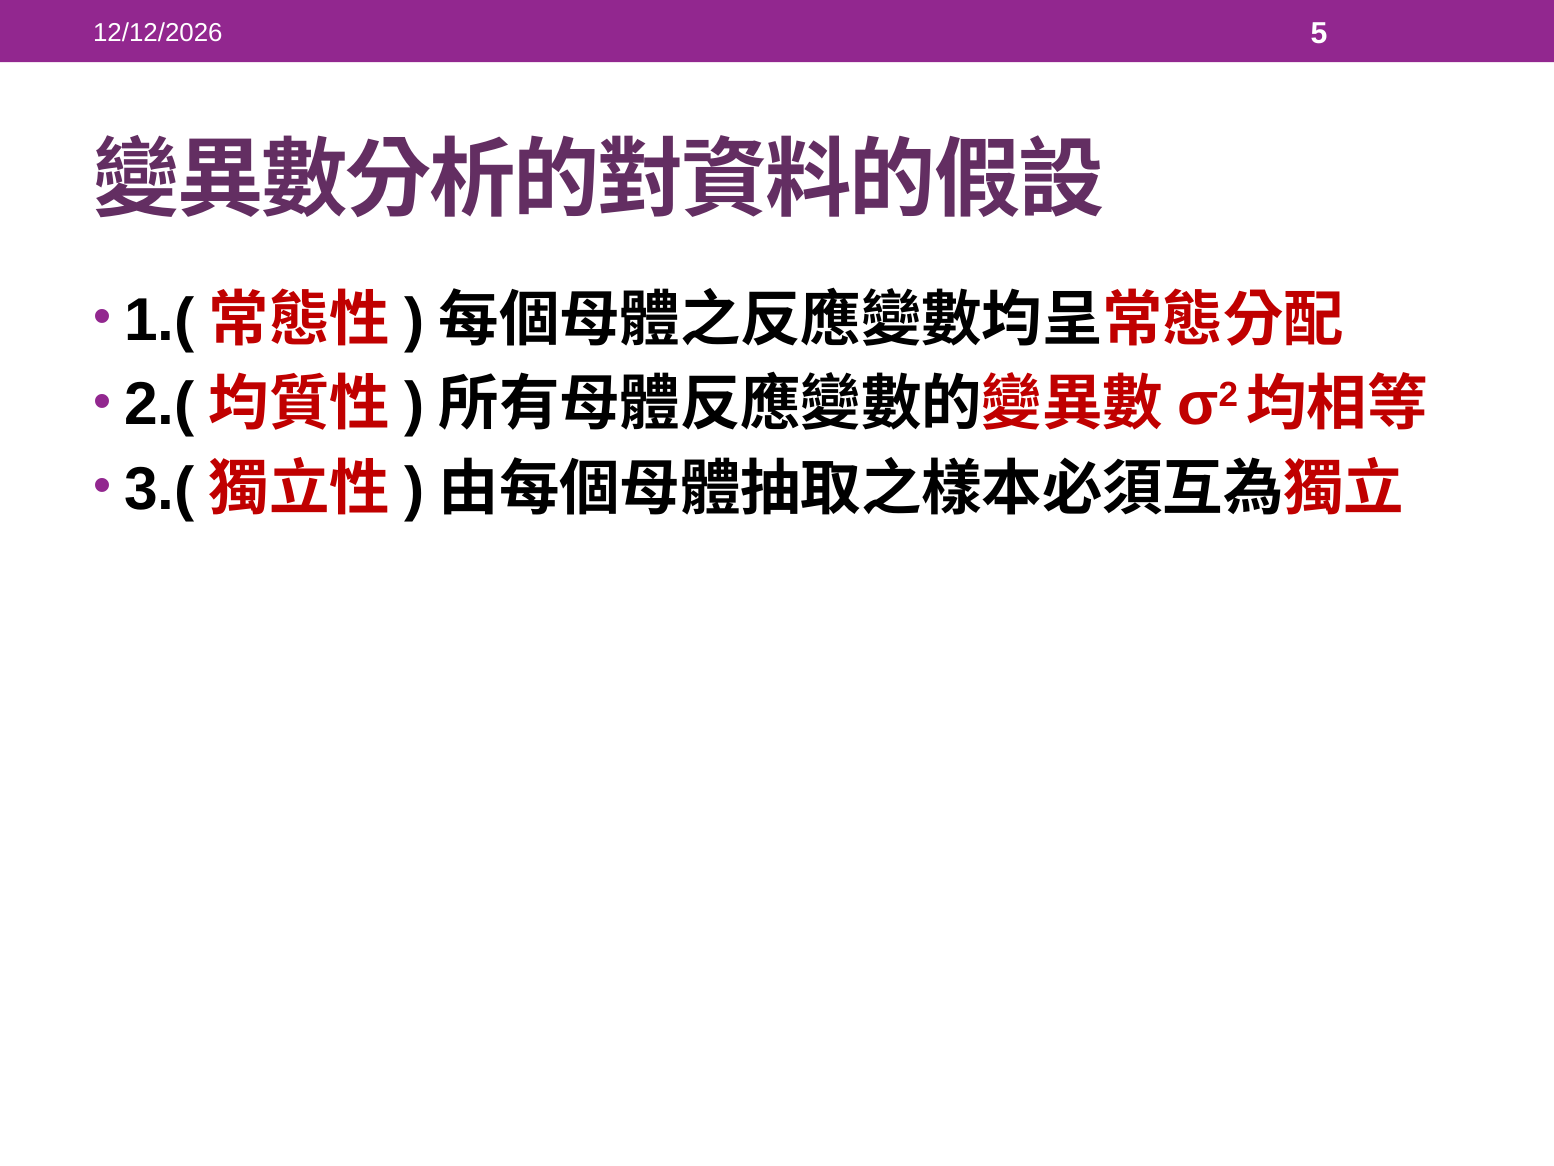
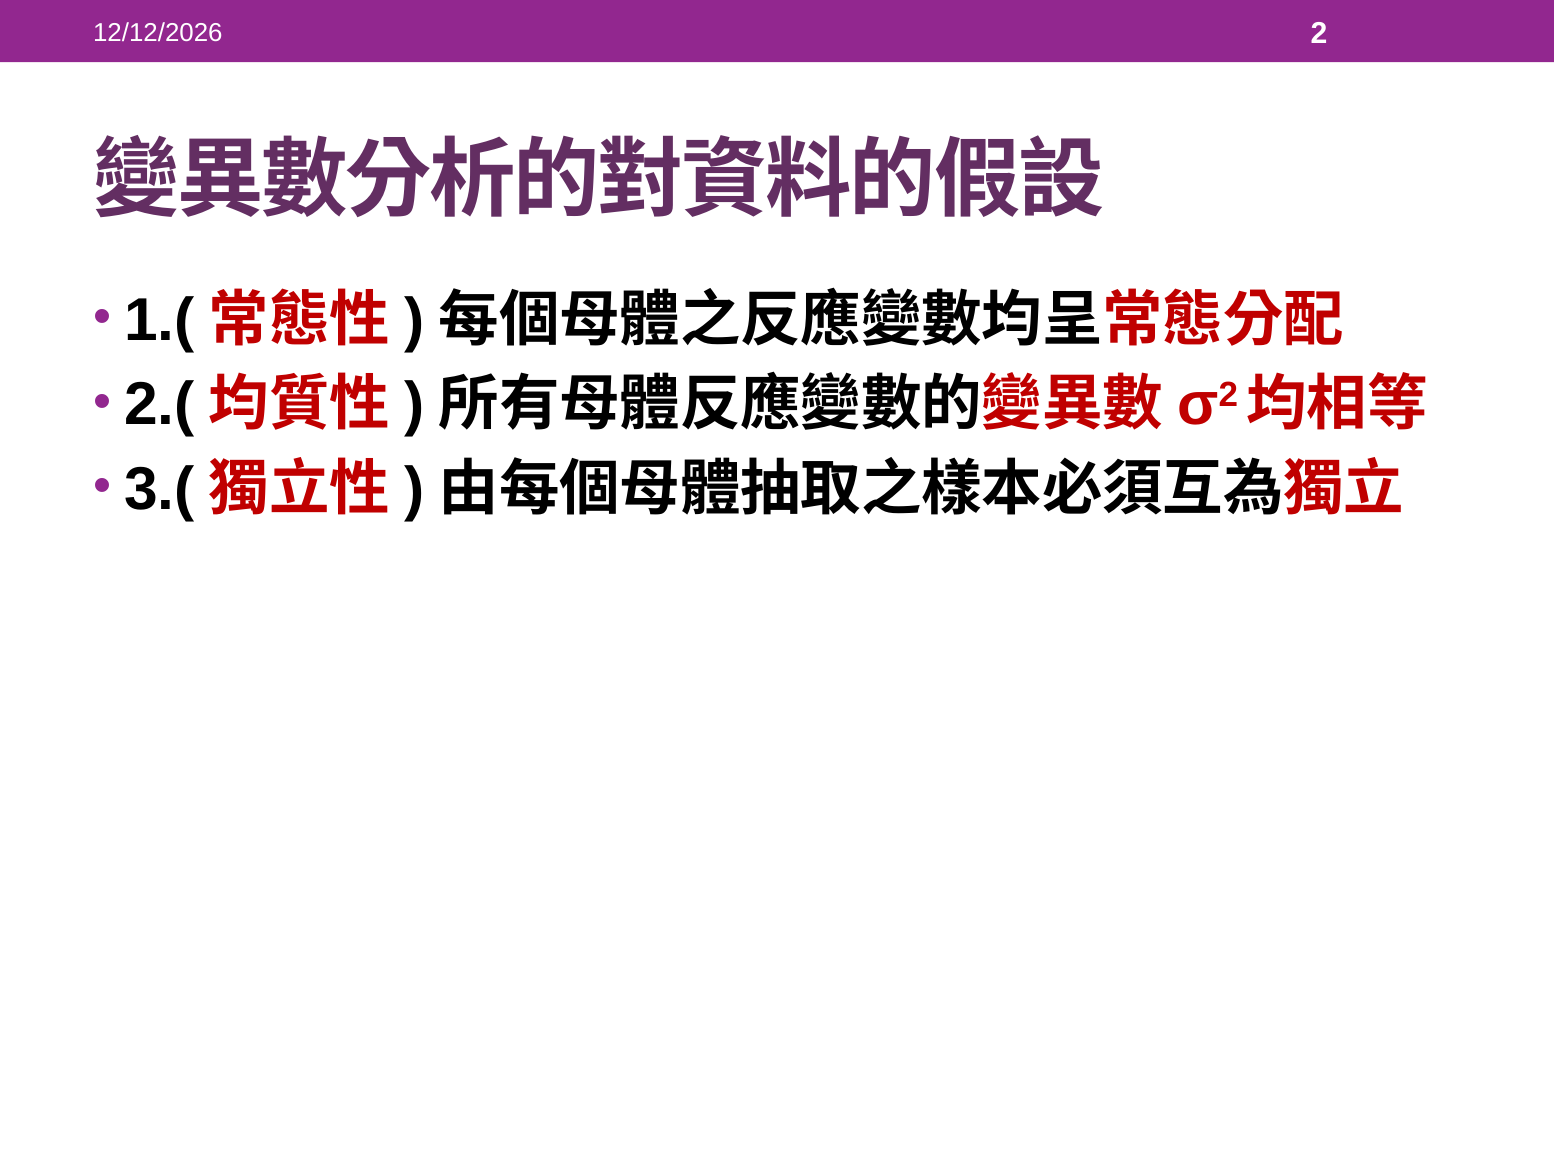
5: 5 -> 2 (1319, 33)
